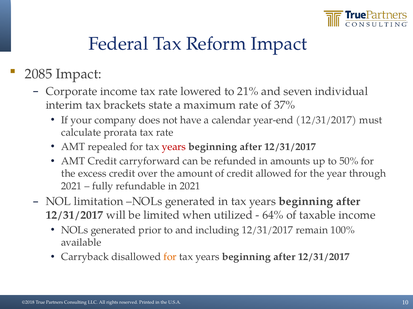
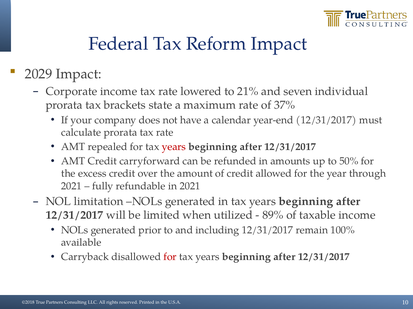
2085: 2085 -> 2029 (39, 74)
interim: interim -> prorata (64, 105)
64%: 64% -> 89% (273, 216)
for colour: orange -> red (170, 258)
